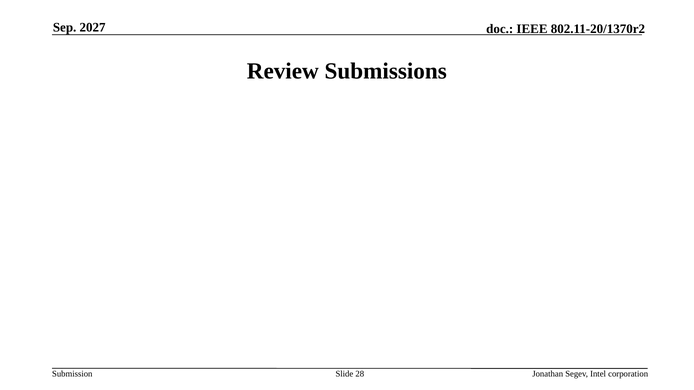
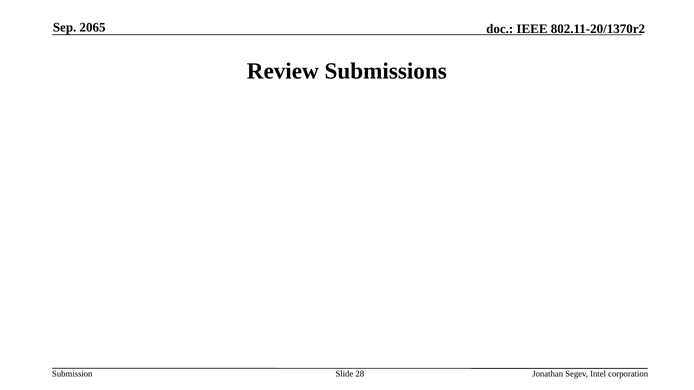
2027: 2027 -> 2065 (93, 28)
